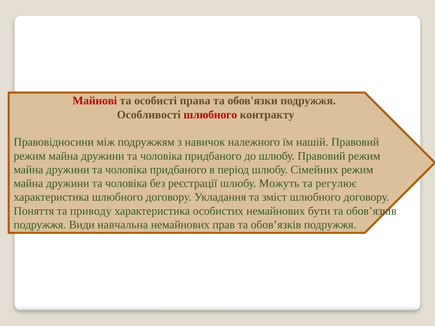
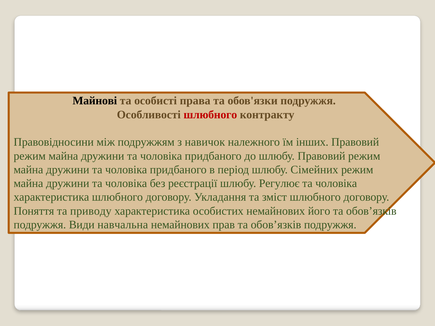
Майнові colour: red -> black (95, 101)
нашій: нашій -> інших (312, 142)
Можуть: Можуть -> Регулює (279, 184)
регулює: регулює -> чоловіка (336, 184)
бути: бути -> його (319, 211)
